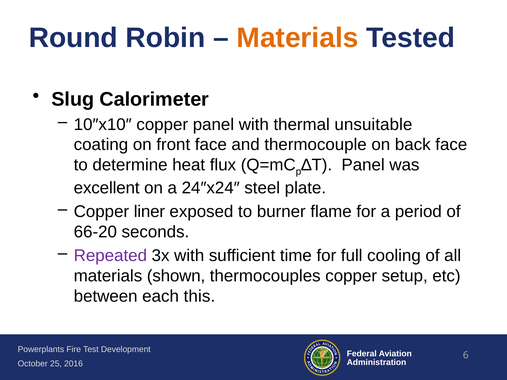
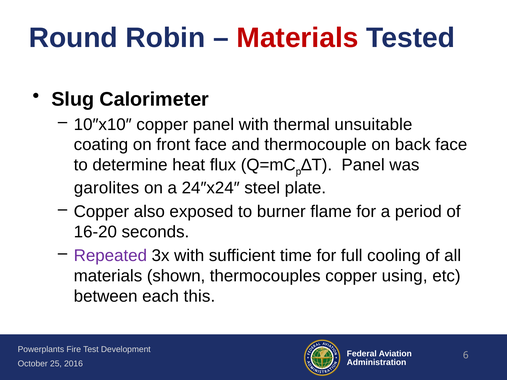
Materials colour: orange -> red (298, 38)
excellent: excellent -> garolites (107, 188)
liner: liner -> also (149, 212)
66-20: 66-20 -> 16-20 (95, 232)
setup: setup -> using (405, 276)
